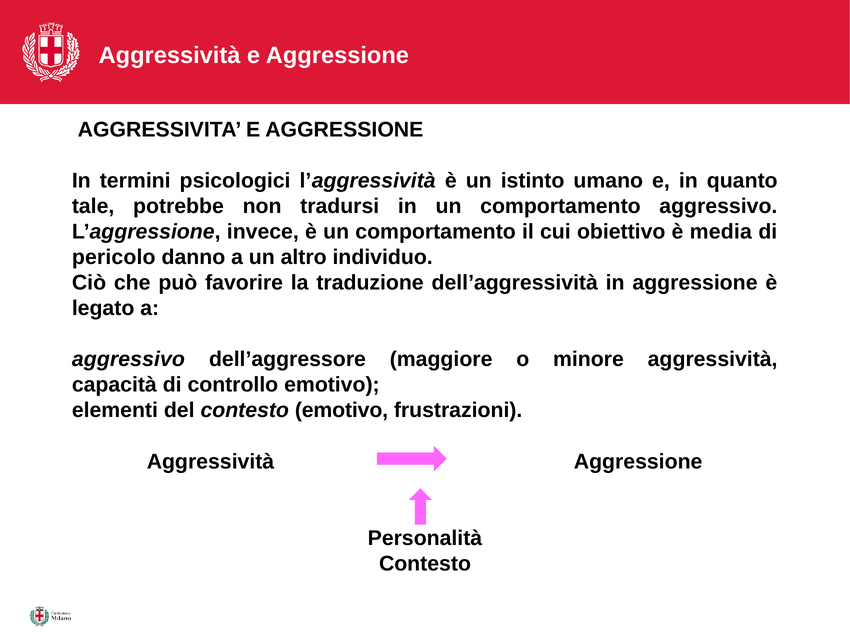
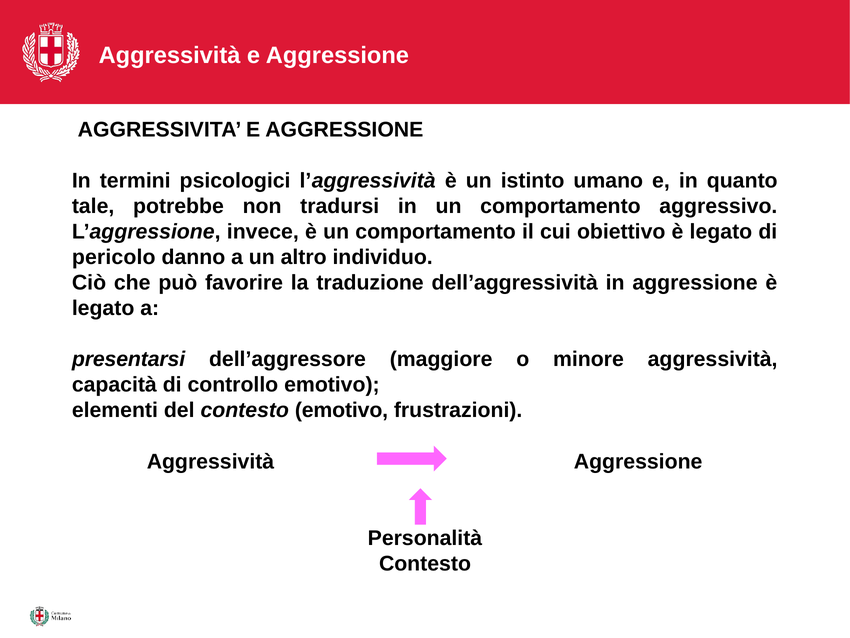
obiettivo è media: media -> legato (721, 232)
aggressivo: aggressivo -> presentarsi (129, 359)
